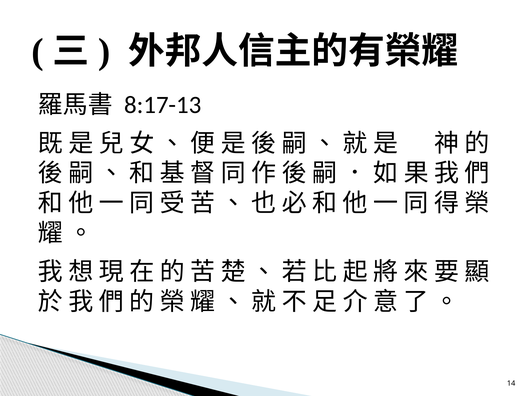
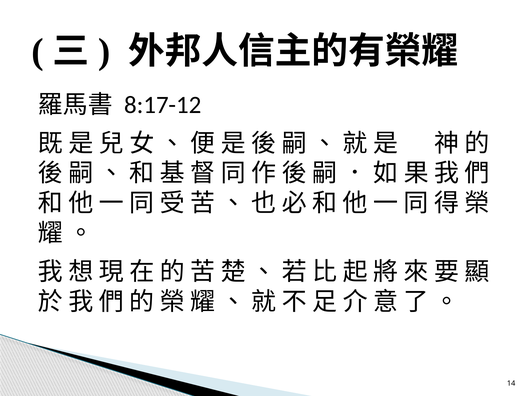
8:17-13: 8:17-13 -> 8:17-12 (163, 105)
